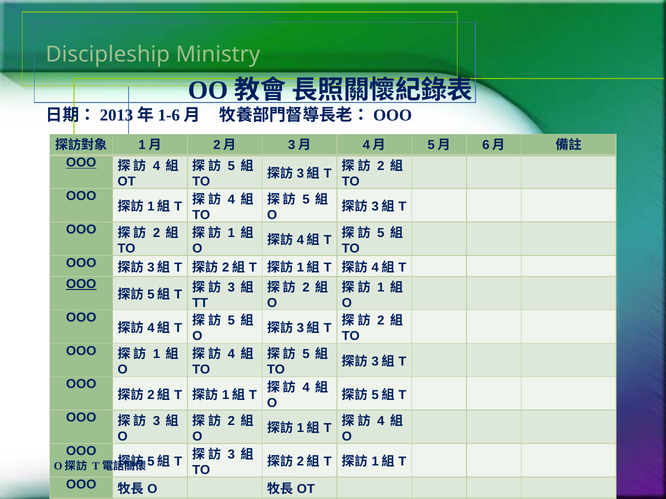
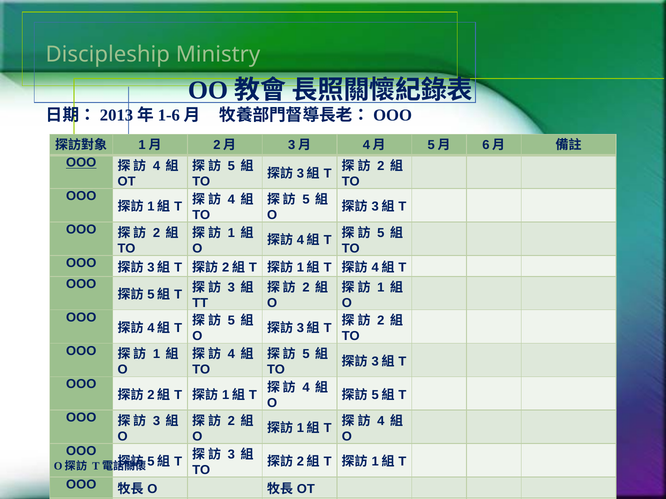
OOO underline: present -> none (81, 284)
